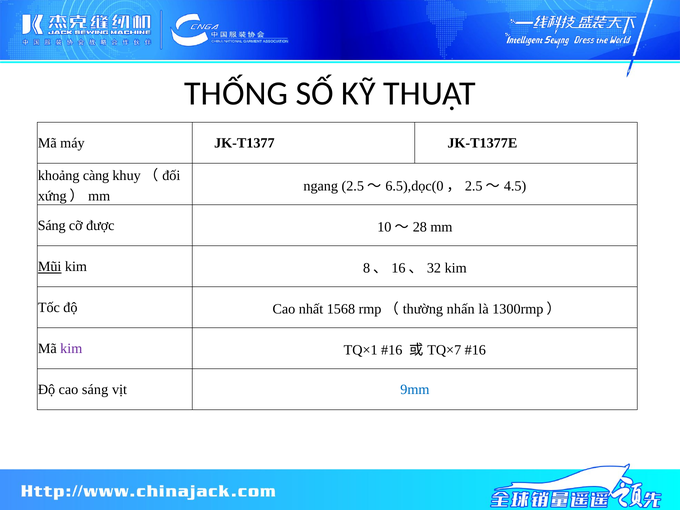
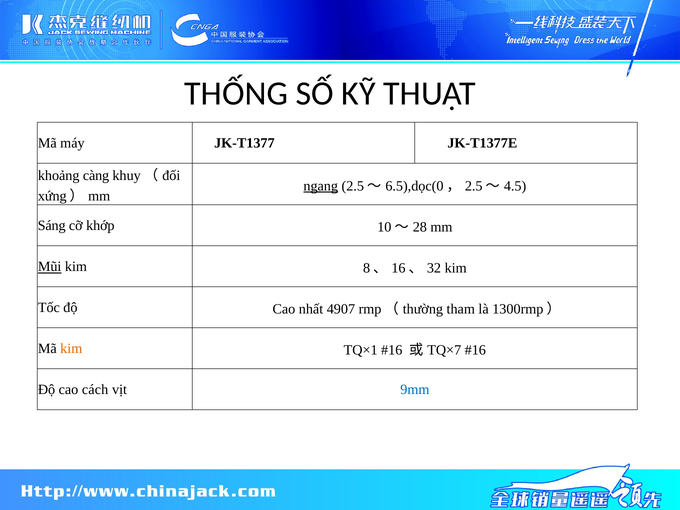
ngang underline: none -> present (321, 186)
được: được -> khớp (100, 226)
1568: 1568 -> 4907 (341, 309)
nhấn: nhấn -> tham (461, 309)
kim colour: purple -> orange (71, 349)
cao sáng: sáng -> cách (95, 390)
